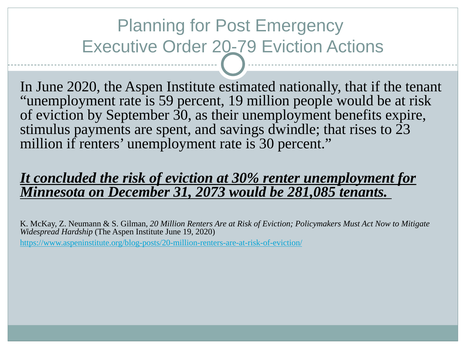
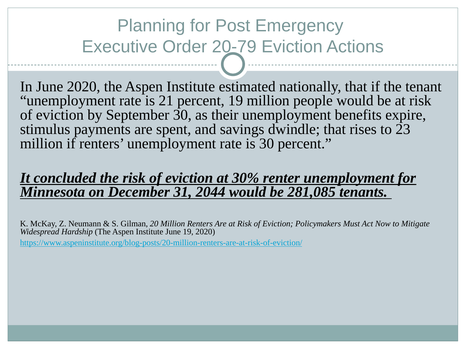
59: 59 -> 21 (166, 101)
2073: 2073 -> 2044 (211, 192)
